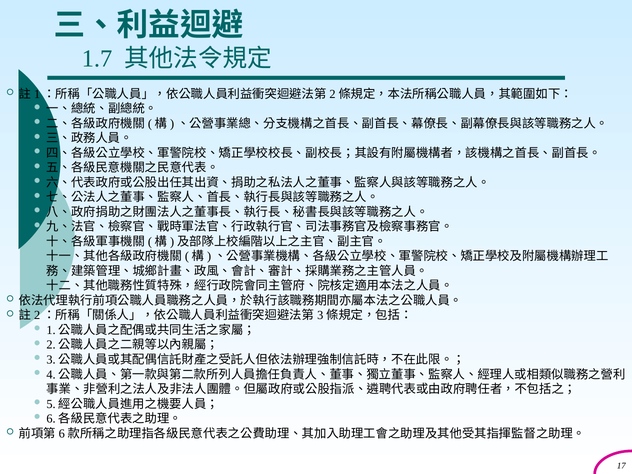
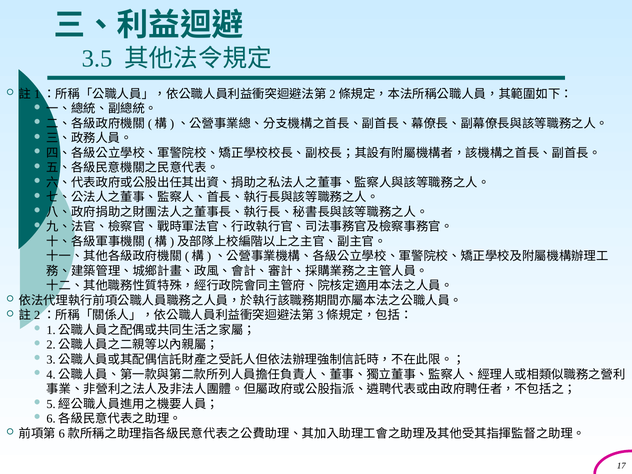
1.7: 1.7 -> 3.5 (97, 59)
